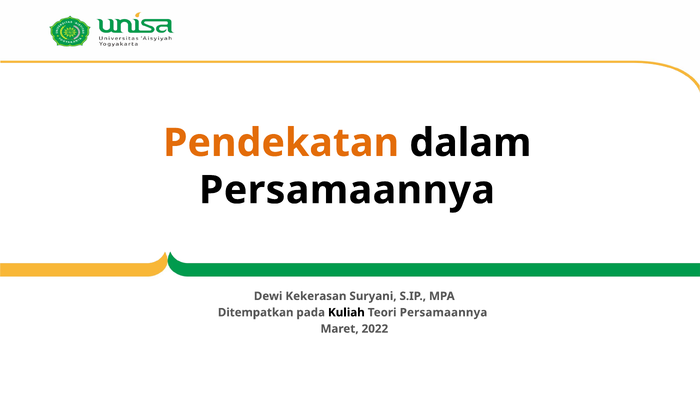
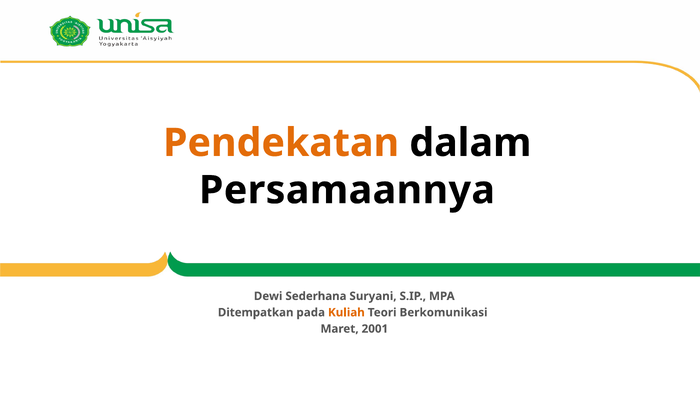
Kekerasan: Kekerasan -> Sederhana (316, 296)
Kuliah colour: black -> orange (346, 312)
Teori Persamaannya: Persamaannya -> Berkomunikasi (444, 312)
2022: 2022 -> 2001 (375, 329)
